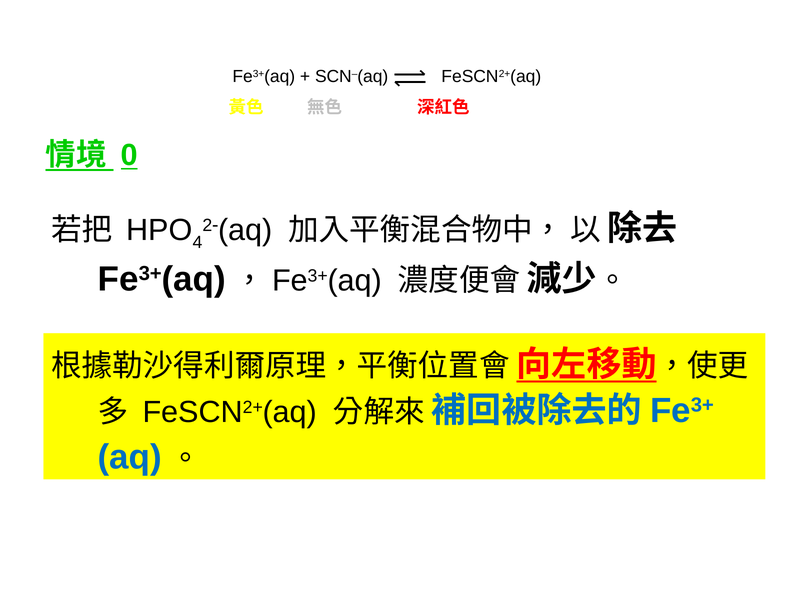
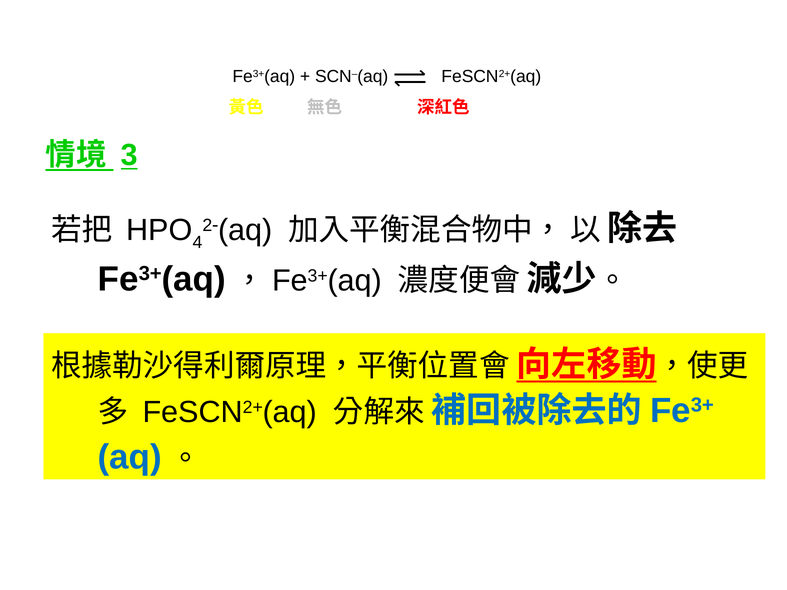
0: 0 -> 3 (129, 155)
